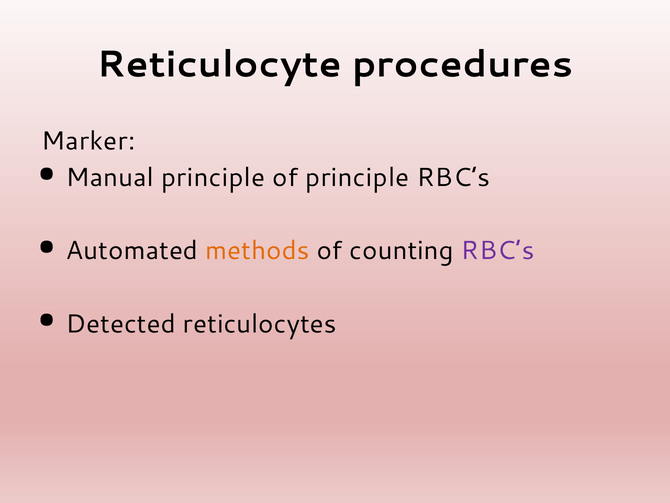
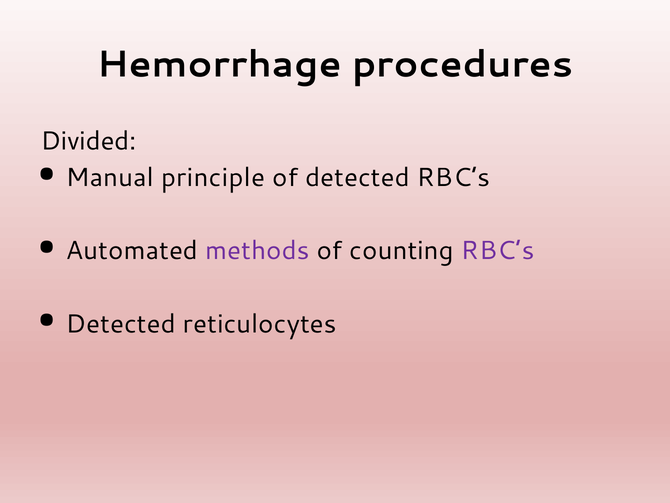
Reticulocyte: Reticulocyte -> Hemorrhage (219, 65)
Marker: Marker -> Divided (89, 141)
of principle: principle -> detected (358, 178)
methods colour: orange -> purple (257, 251)
